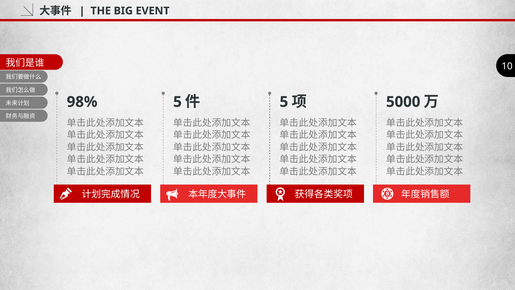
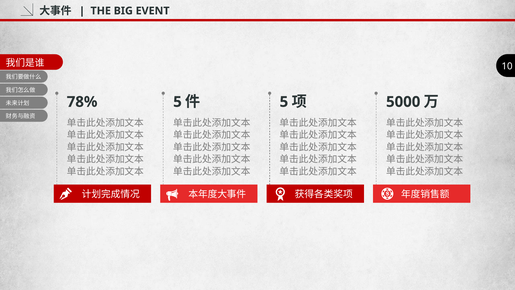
98%: 98% -> 78% (82, 102)
